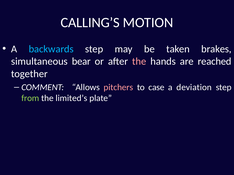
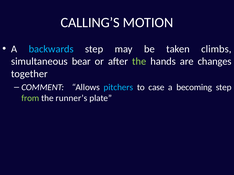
brakes: brakes -> climbs (216, 49)
the colour: pink -> light green (139, 62)
reached: reached -> changes (215, 62)
pitchers colour: pink -> light blue (118, 87)
deviation: deviation -> becoming (194, 87)
limited’s: limited’s -> runner’s (71, 98)
